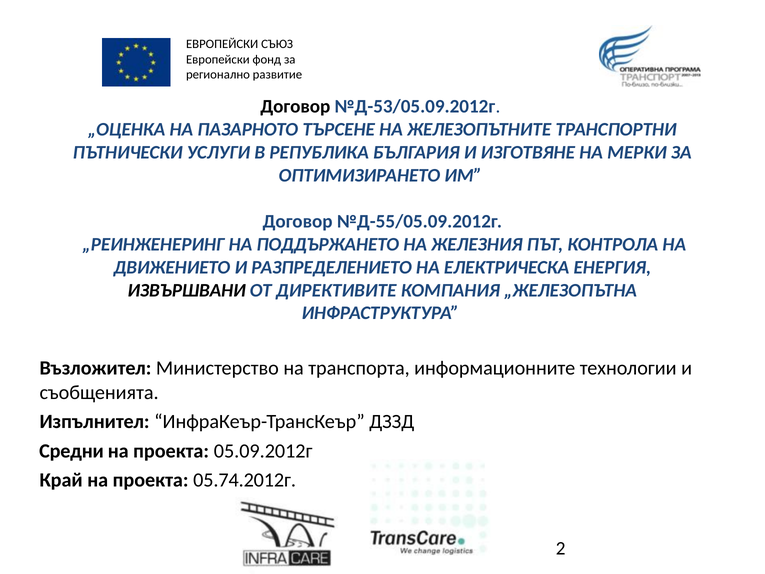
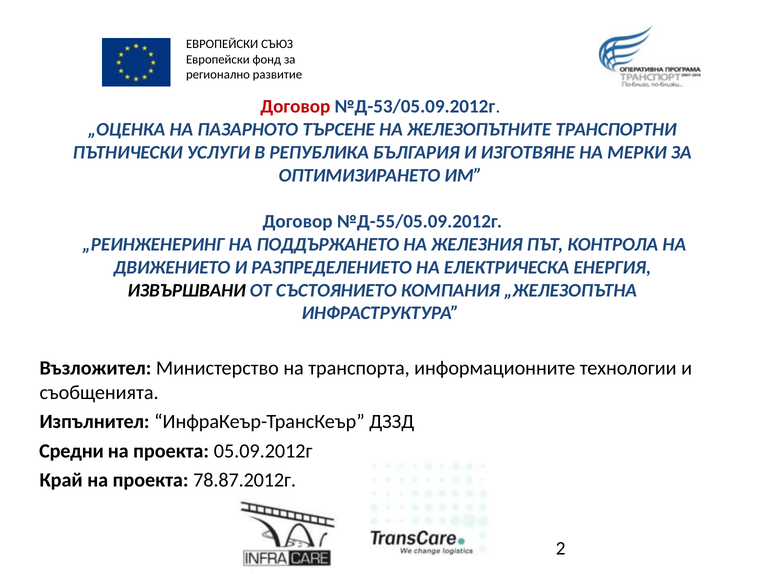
Договор colour: black -> red (295, 106)
ДИРЕКТИВИТЕ: ДИРЕКТИВИТЕ -> СЪСТОЯНИЕТО (336, 290)
05.74.2012г: 05.74.2012г -> 78.87.2012г (245, 480)
